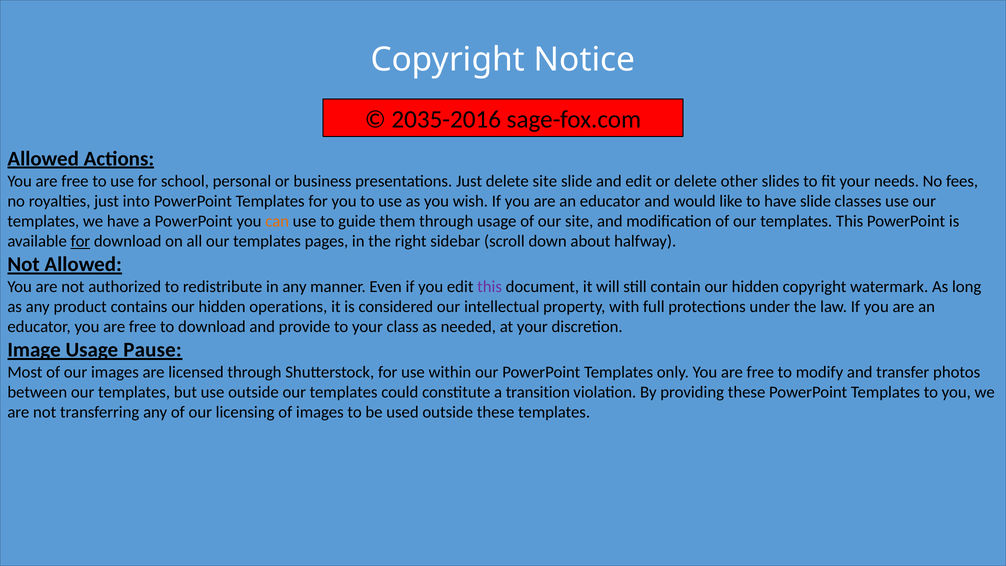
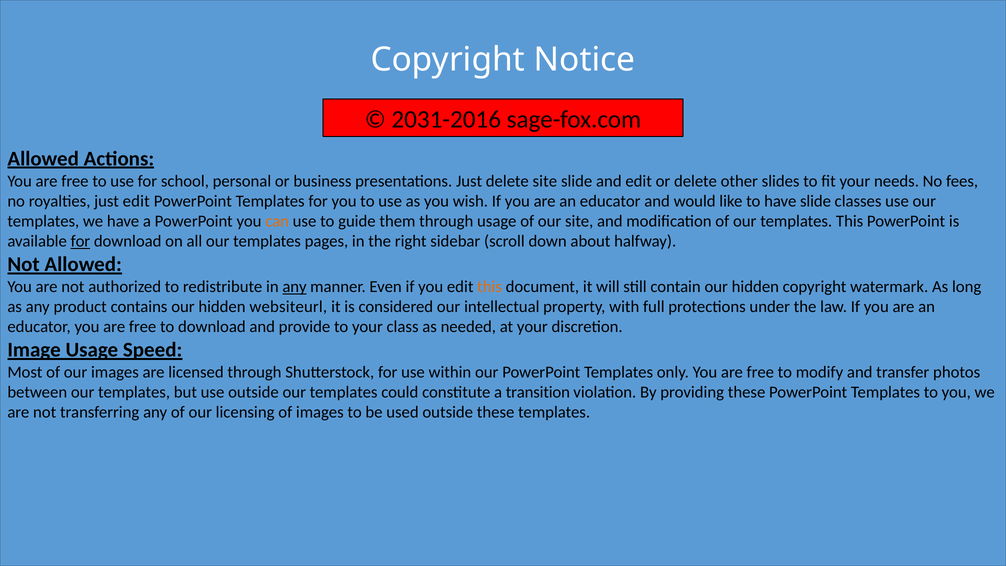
2035-2016: 2035-2016 -> 2031-2016 (446, 119)
just into: into -> edit (136, 201)
any underline: none -> present (295, 287)
this colour: purple -> orange (490, 287)
operations: operations -> websiteurl (288, 307)
Pause: Pause -> Speed (153, 350)
